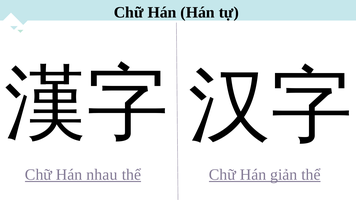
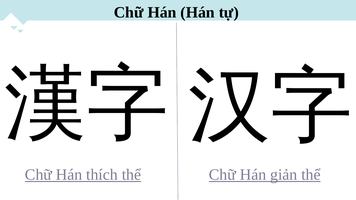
nhau: nhau -> thích (102, 175)
